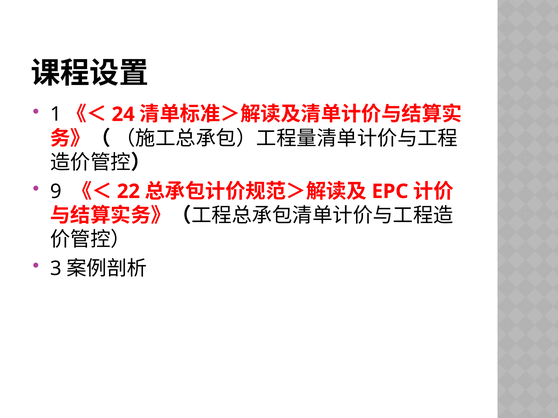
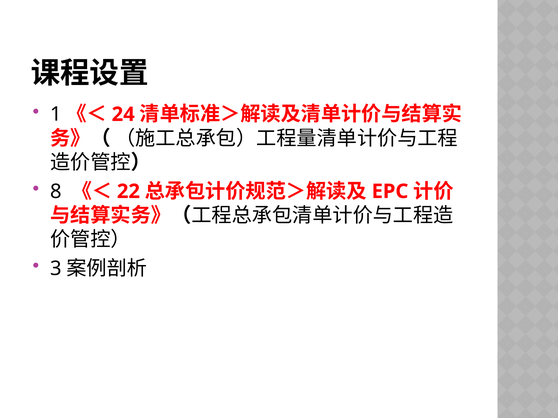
9: 9 -> 8 (56, 192)
